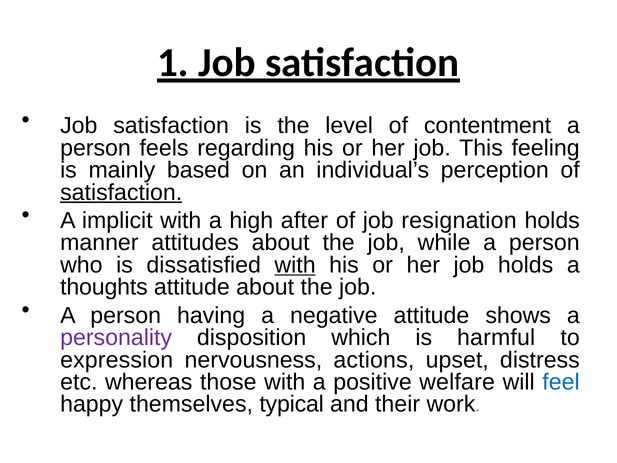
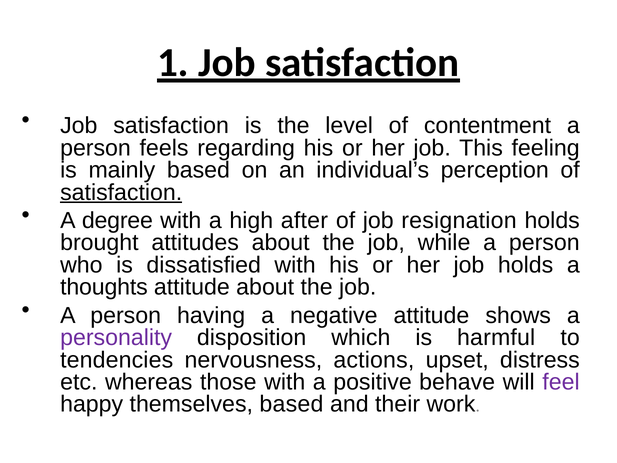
implicit: implicit -> degree (117, 220)
manner: manner -> brought (99, 243)
with underline: present -> none (295, 265)
expression: expression -> tendencies (117, 360)
welfare: welfare -> behave (457, 382)
feel colour: blue -> purple (561, 382)
themselves typical: typical -> based (291, 404)
